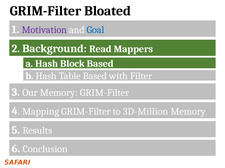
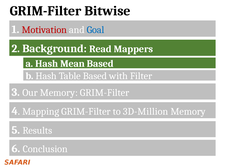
Bloated: Bloated -> Bitwise (107, 11)
Motivation colour: purple -> red (44, 30)
Block: Block -> Mean (73, 64)
